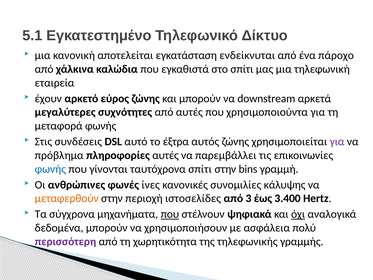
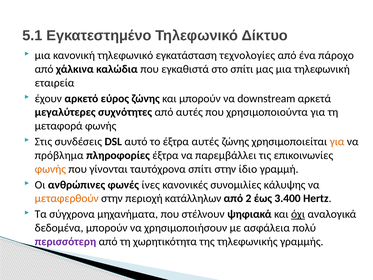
κανονική αποτελείται: αποτελείται -> τηλεφωνικό (125, 55)
ενδείκνυται: ενδείκνυται -> τεχνολογίες (247, 55)
έξτρα αυτός: αυτός -> αυτές (205, 142)
για colour: purple -> orange (337, 142)
πληροφορίες αυτές: αυτές -> έξτρα (165, 155)
φωνής colour: blue -> orange (50, 169)
bins: bins -> ίδιο (248, 169)
ιστοσελίδες: ιστοσελίδες -> κατάλληλων (193, 198)
3: 3 -> 2 (248, 198)
που underline: present -> none (170, 214)
